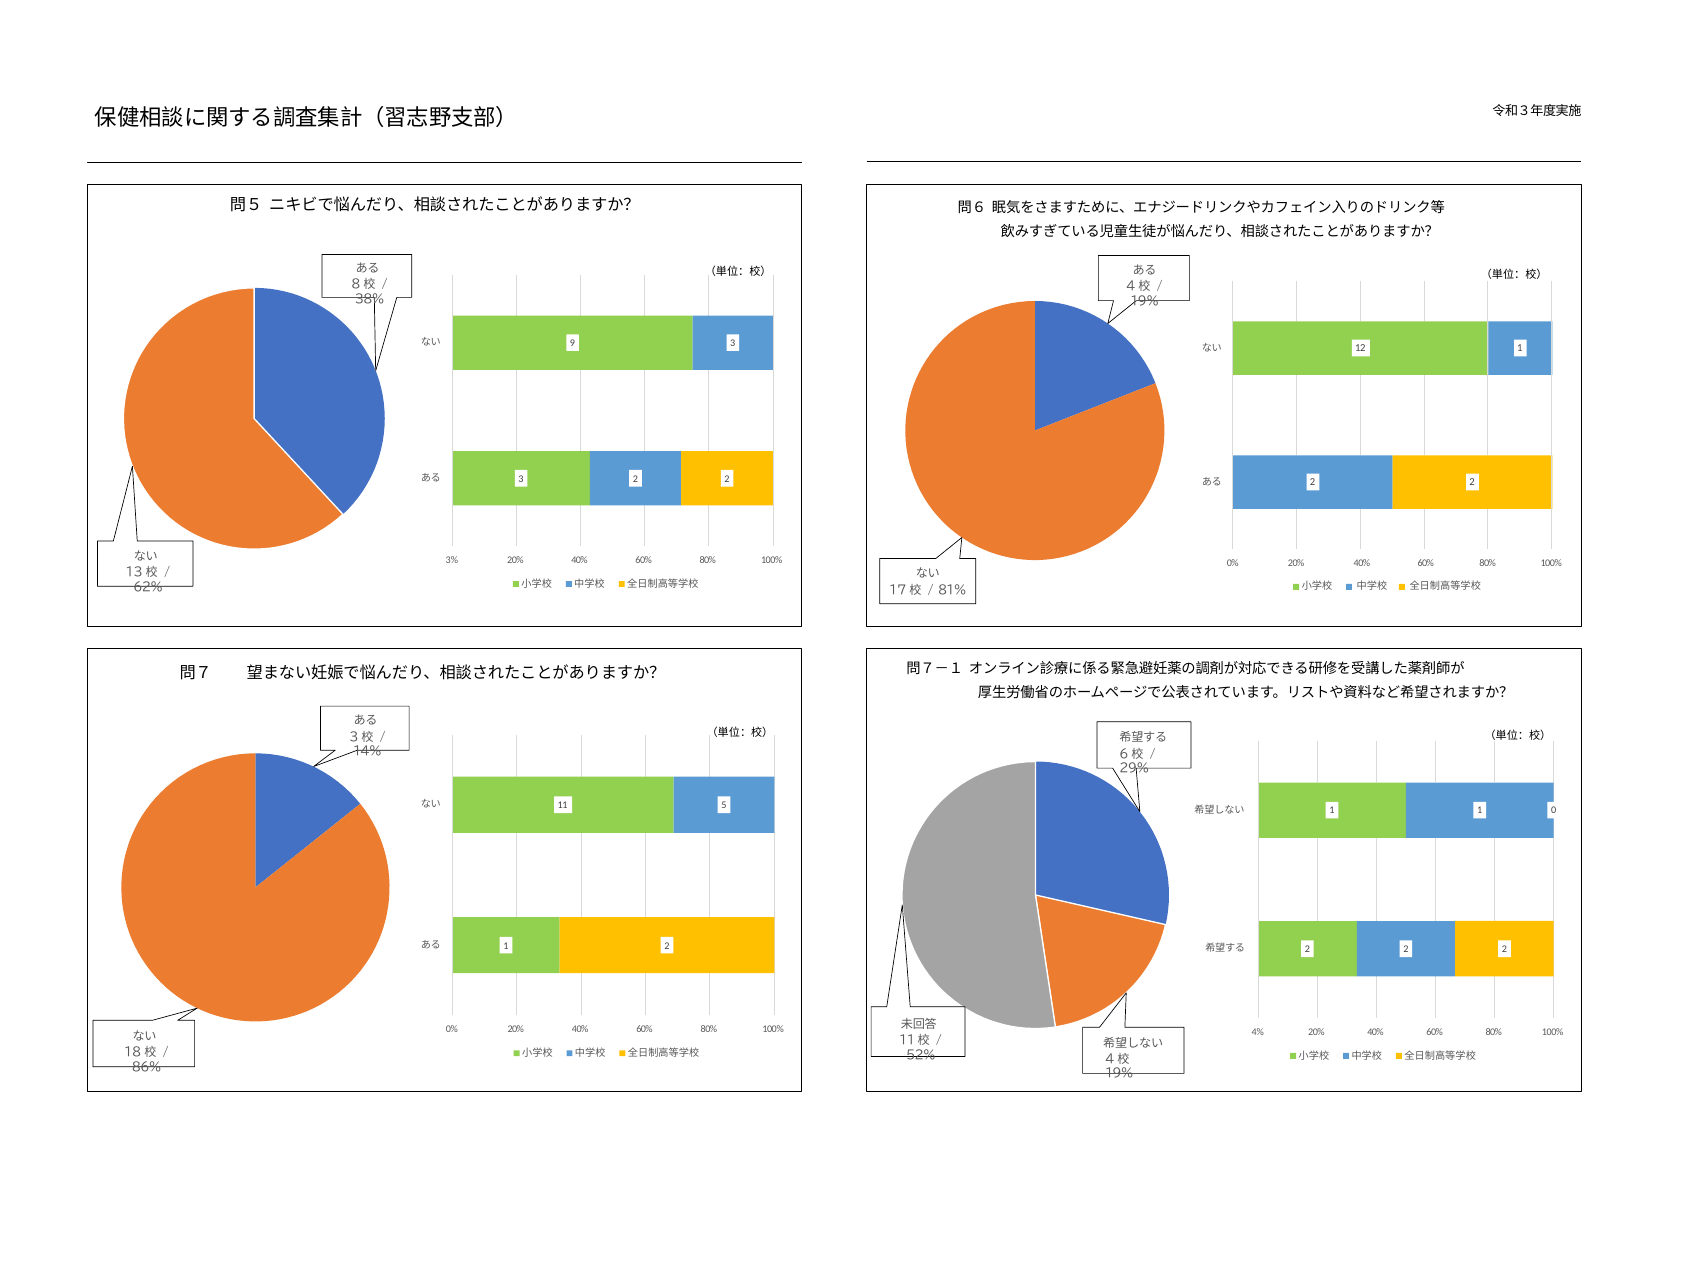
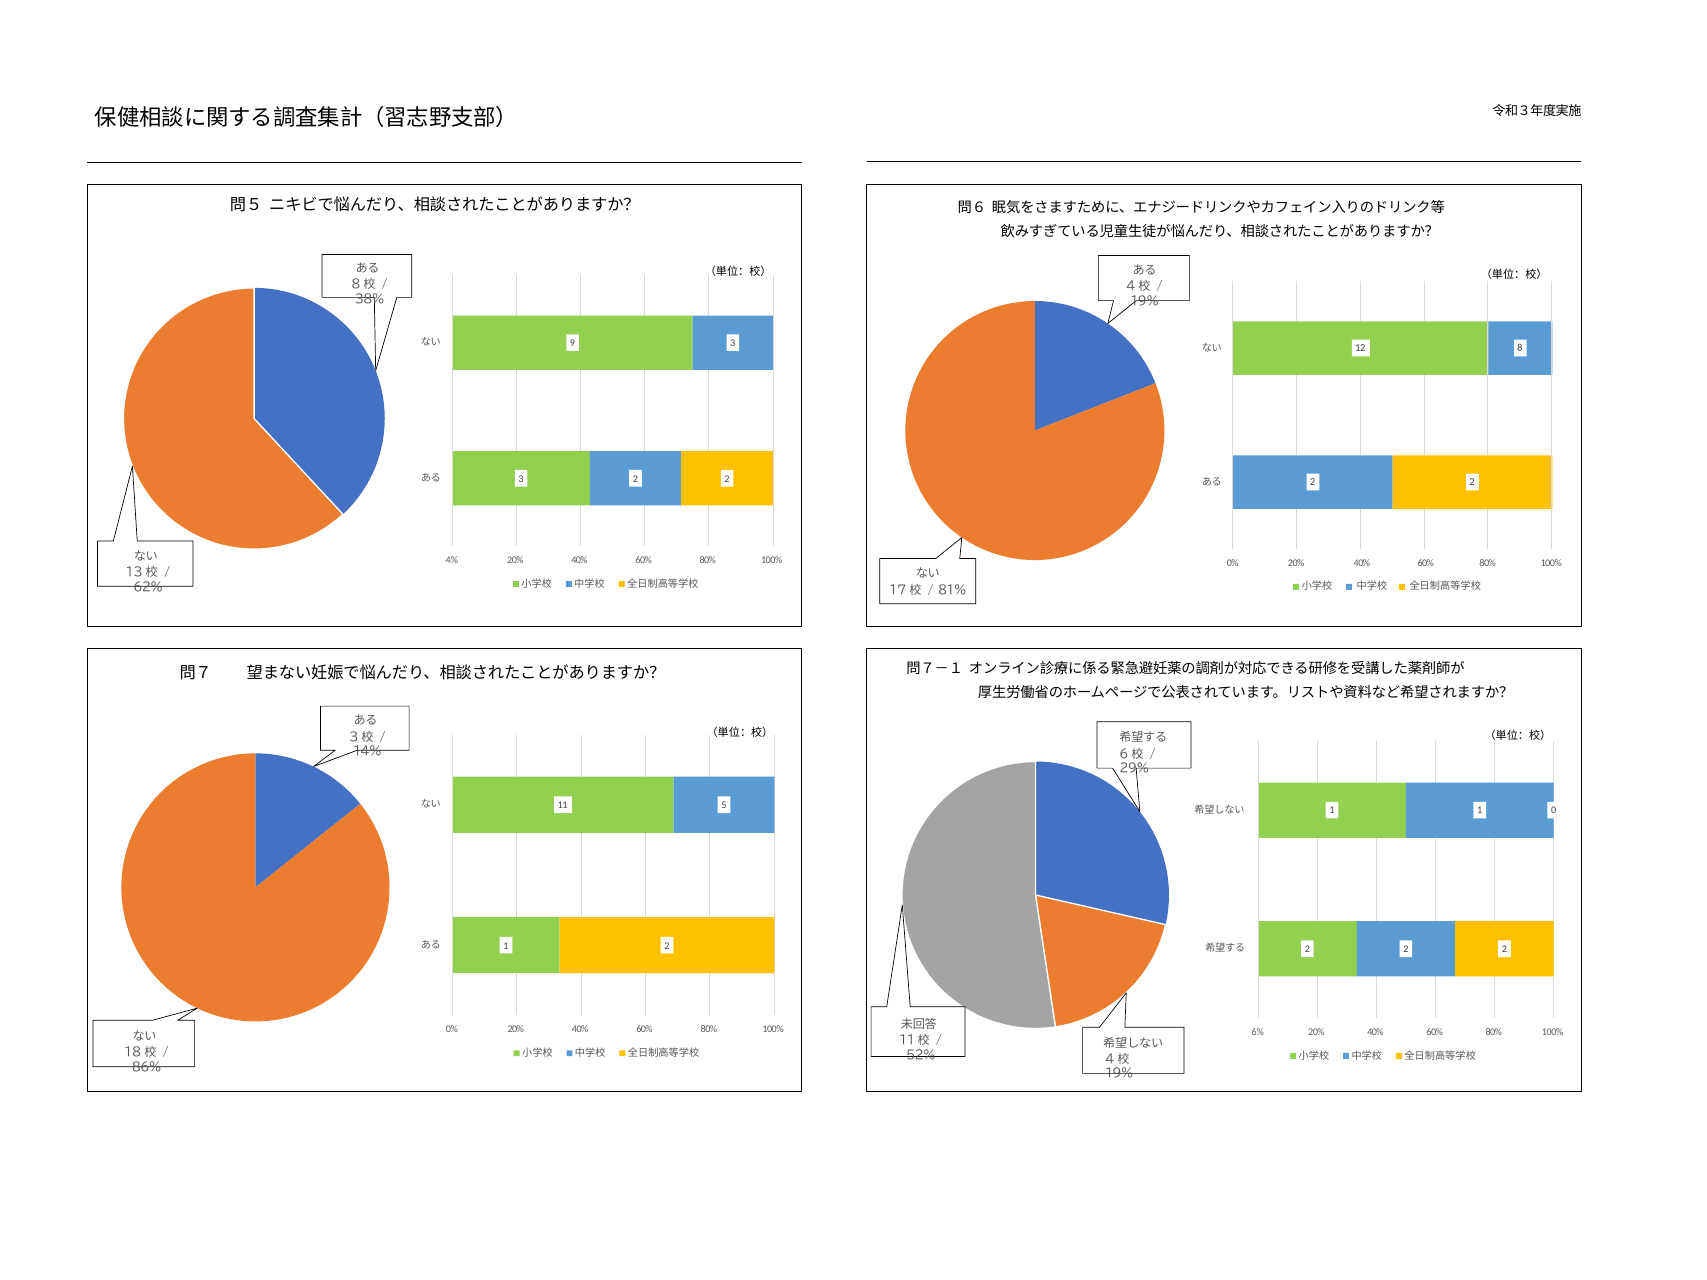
12 1: 1 -> 8 (1520, 348)
3%: 3% -> 4% (452, 560)
4%: 4% -> 6% (1258, 1032)
